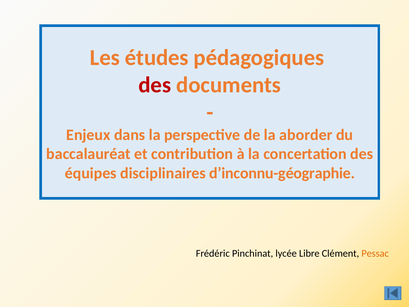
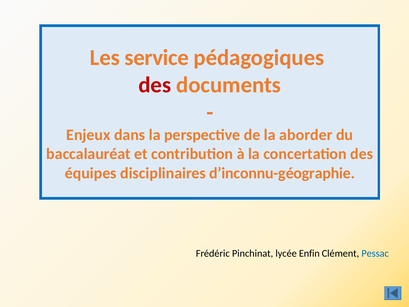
études: études -> service (157, 58)
Libre: Libre -> Enfin (309, 253)
Pessac colour: orange -> blue (375, 253)
